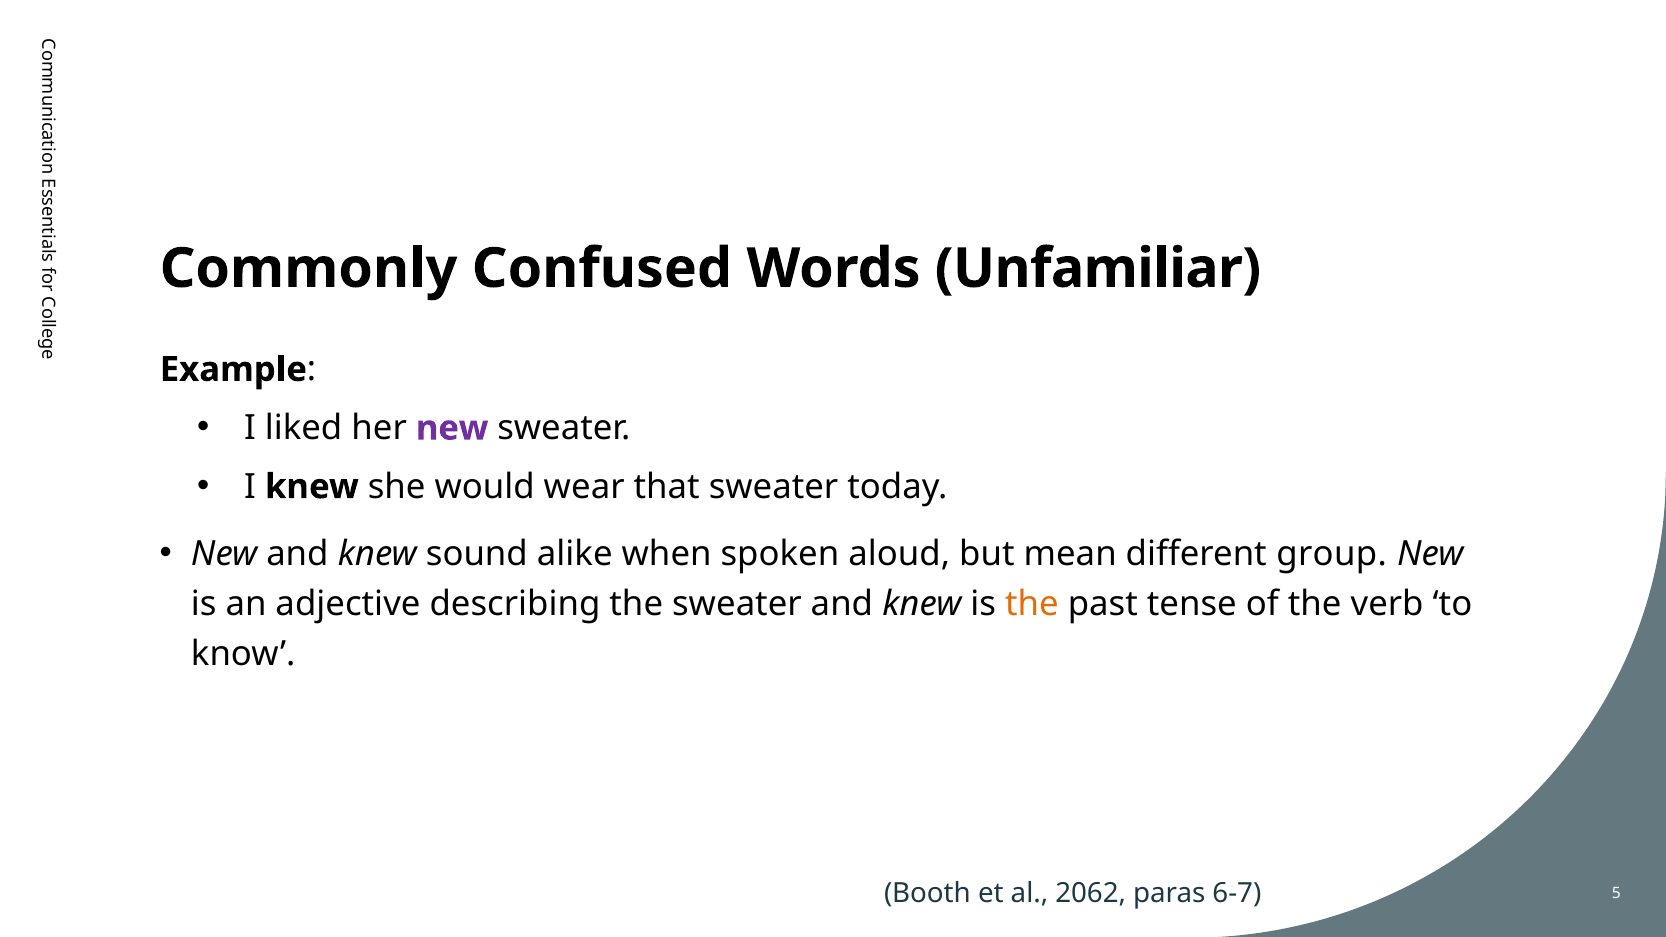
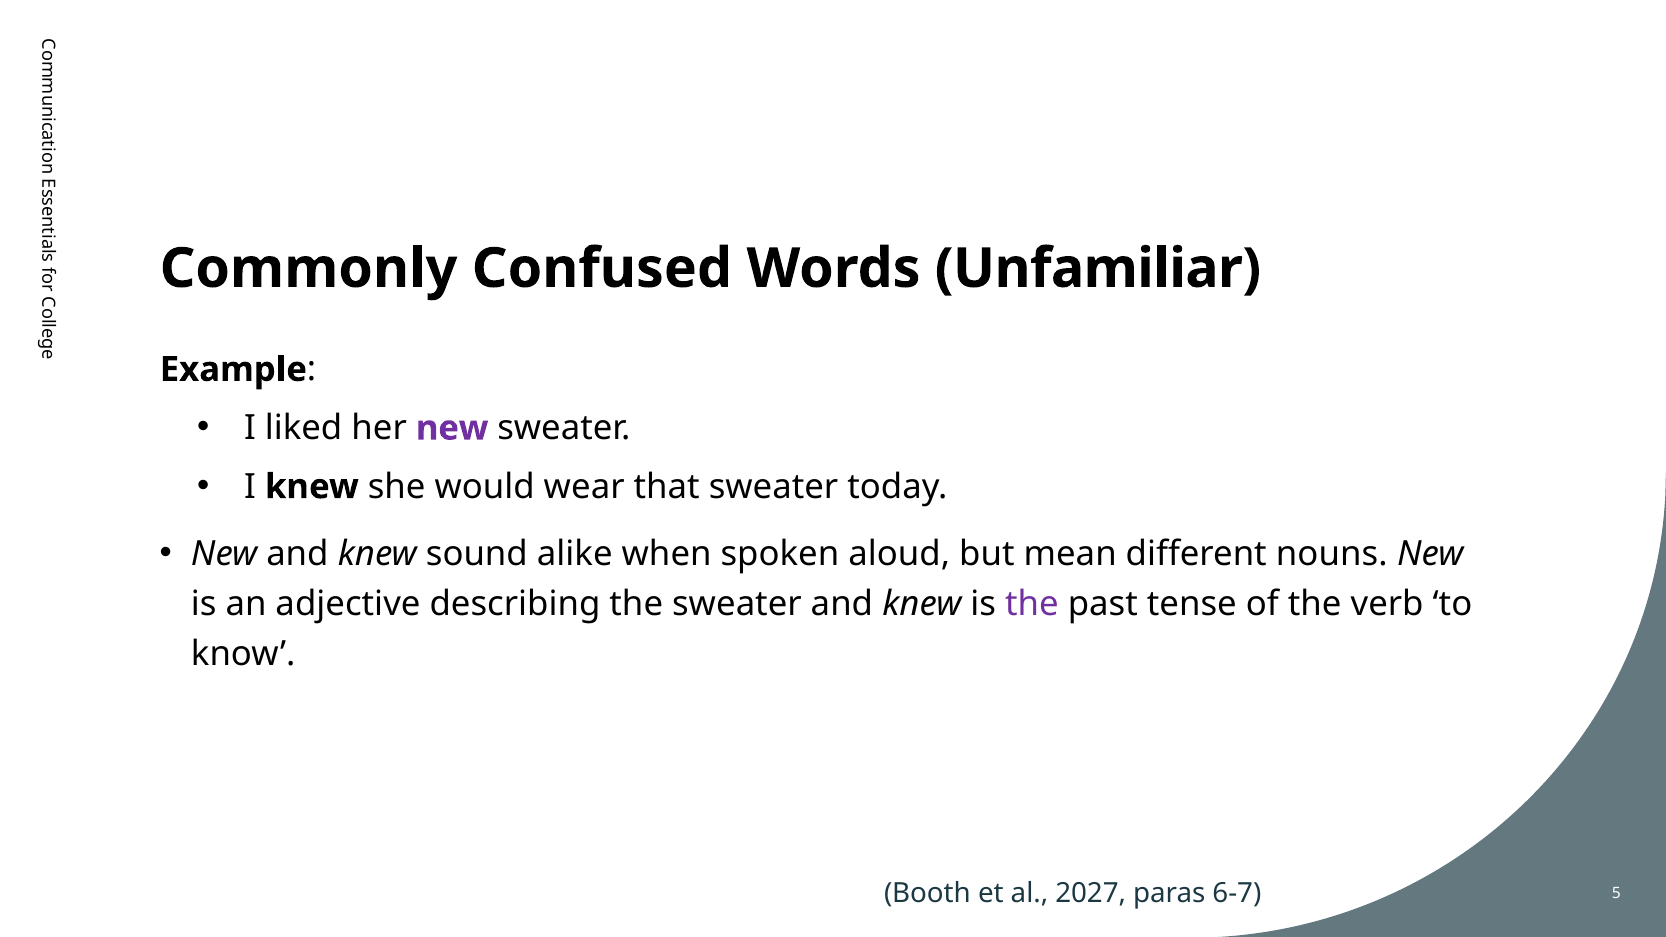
group: group -> nouns (1332, 554)
the colour: orange -> purple (1032, 604)
2062: 2062 -> 2027 (1091, 893)
